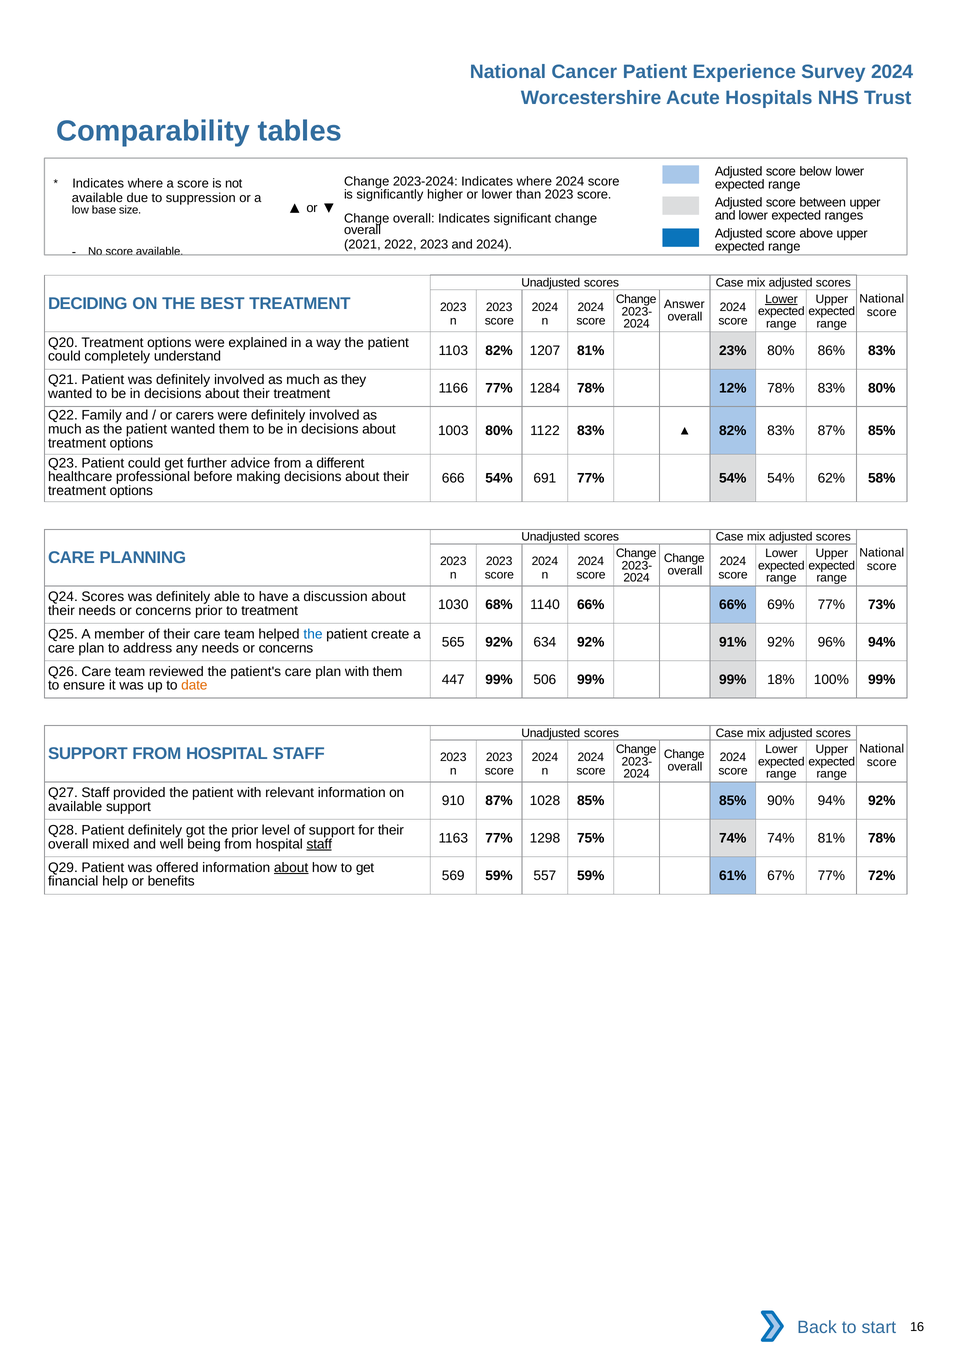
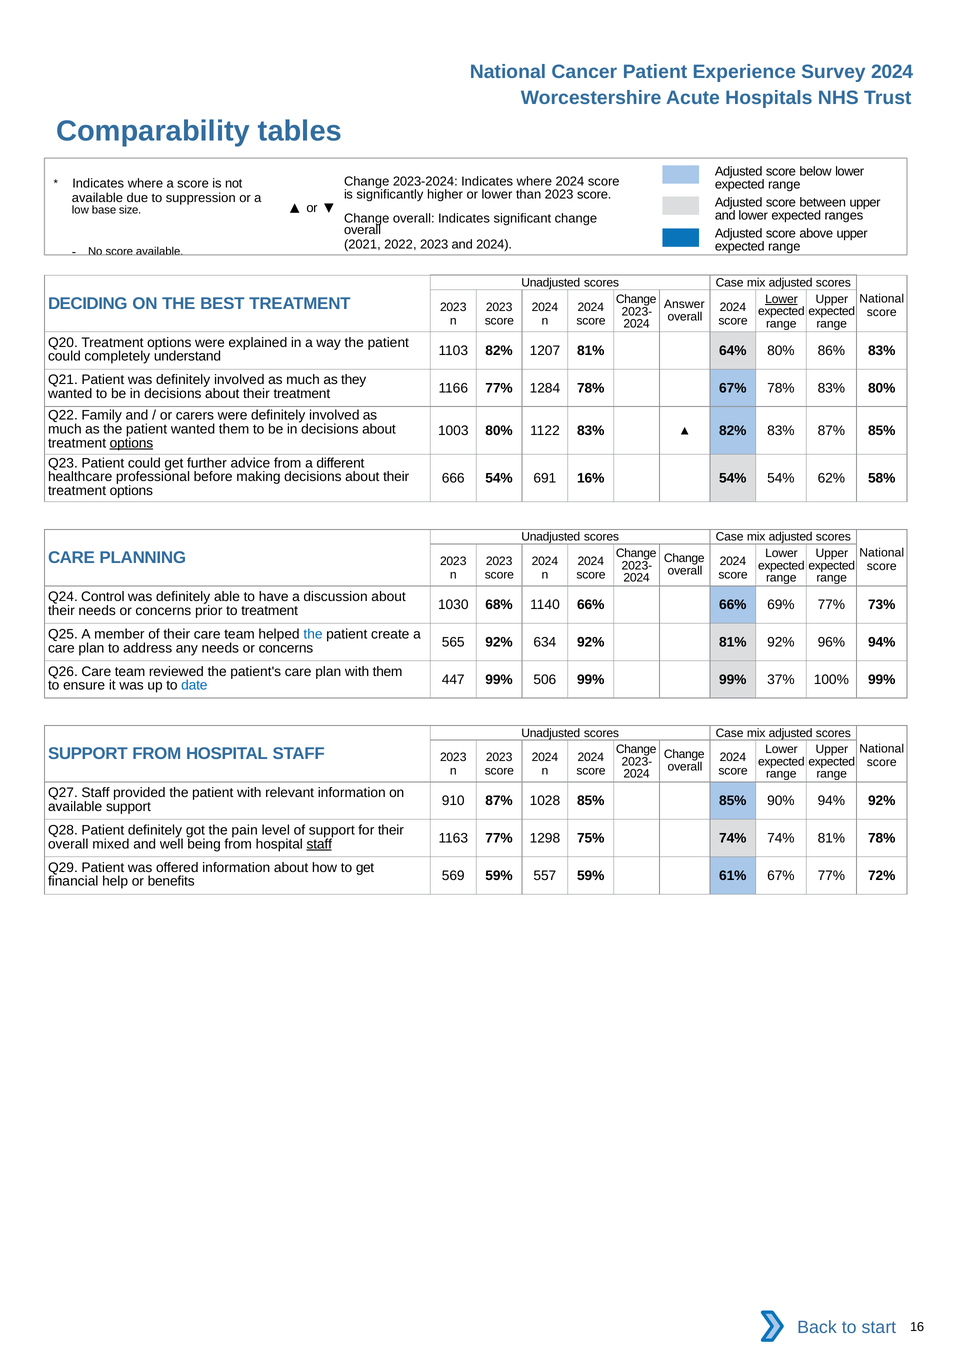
23%: 23% -> 64% (733, 351)
78% 12%: 12% -> 67% (733, 388)
options underline: none -> present (131, 443)
691 77%: 77% -> 16% (591, 478)
Q24 Scores: Scores -> Control (103, 597)
92% 91%: 91% -> 81% (733, 642)
date colour: orange -> blue (194, 686)
18%: 18% -> 37% (781, 680)
the prior: prior -> pain (245, 830)
about underline: present -> none (291, 868)
